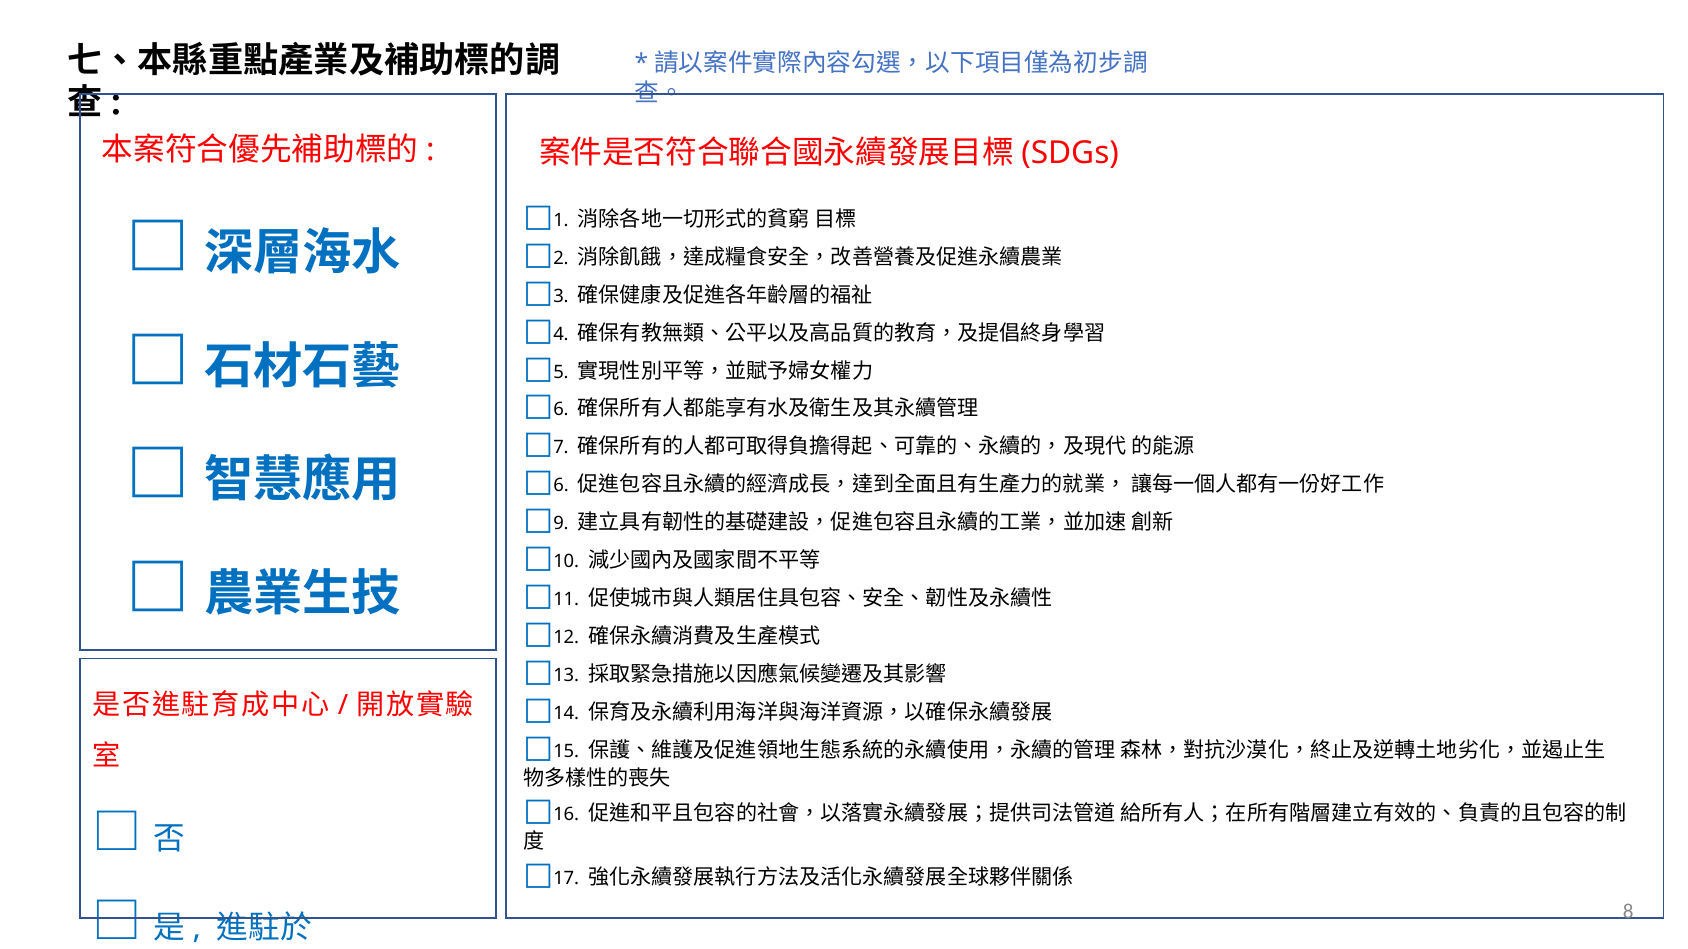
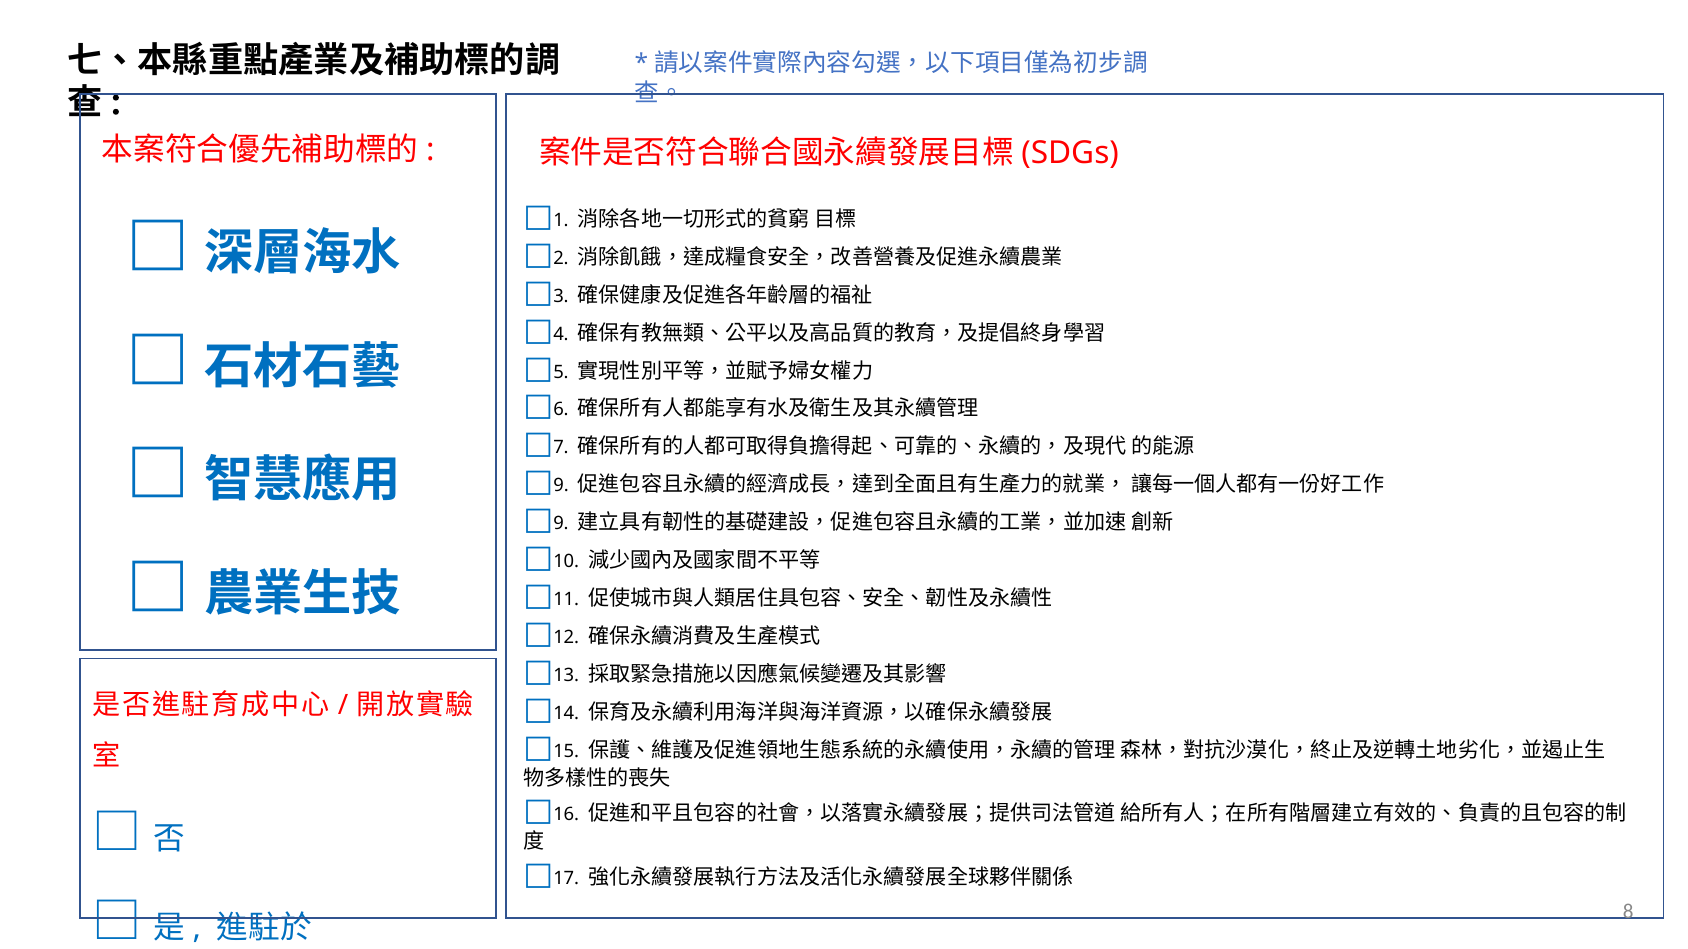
6: 6 -> 9 (561, 486)
